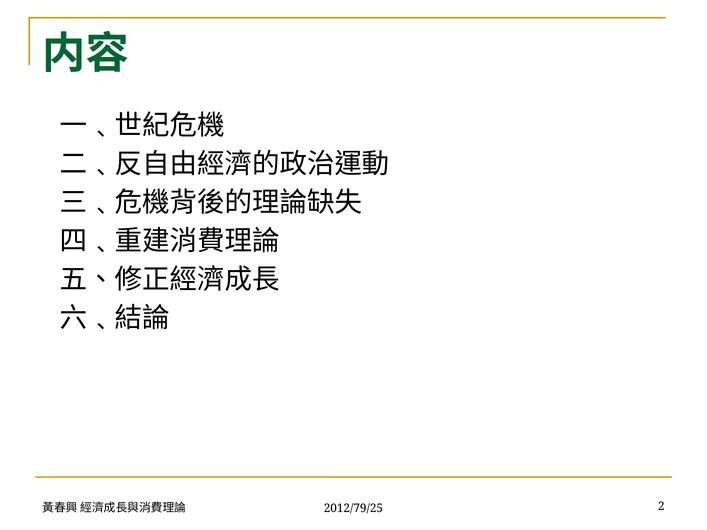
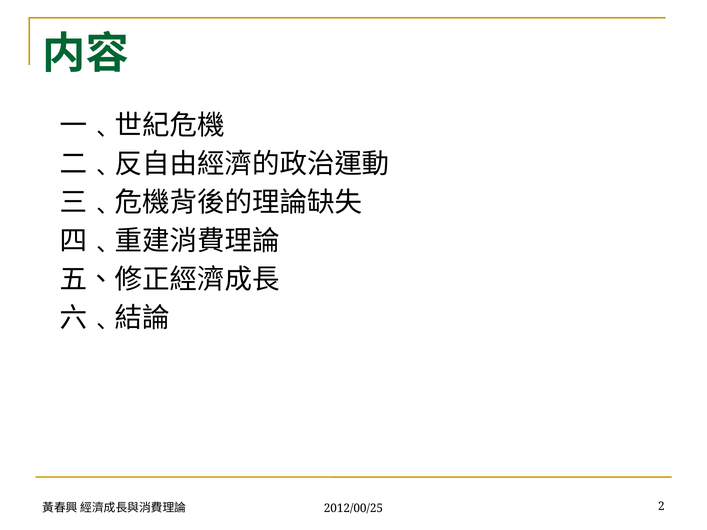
2012/79/25: 2012/79/25 -> 2012/00/25 (353, 509)
